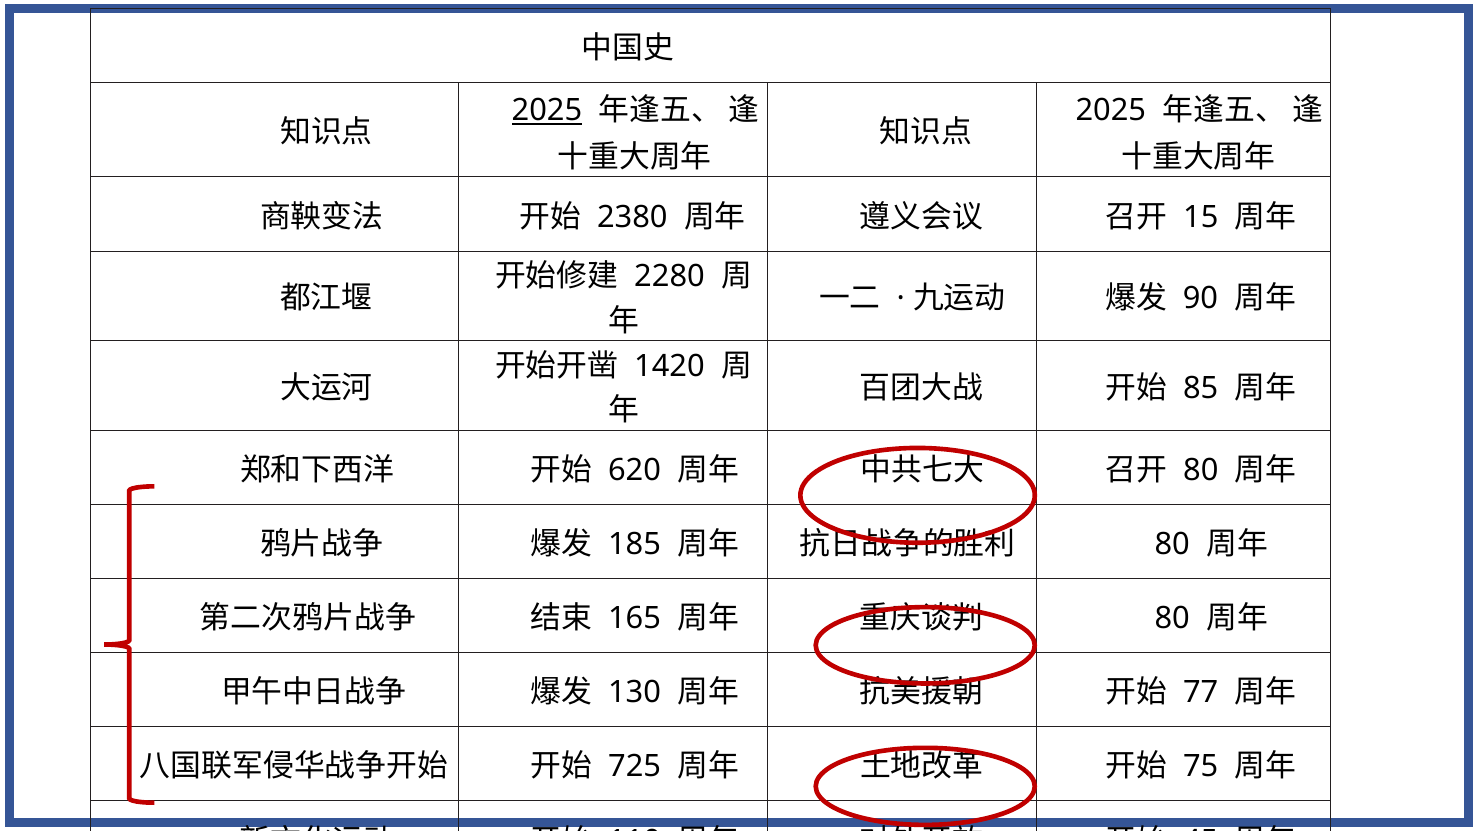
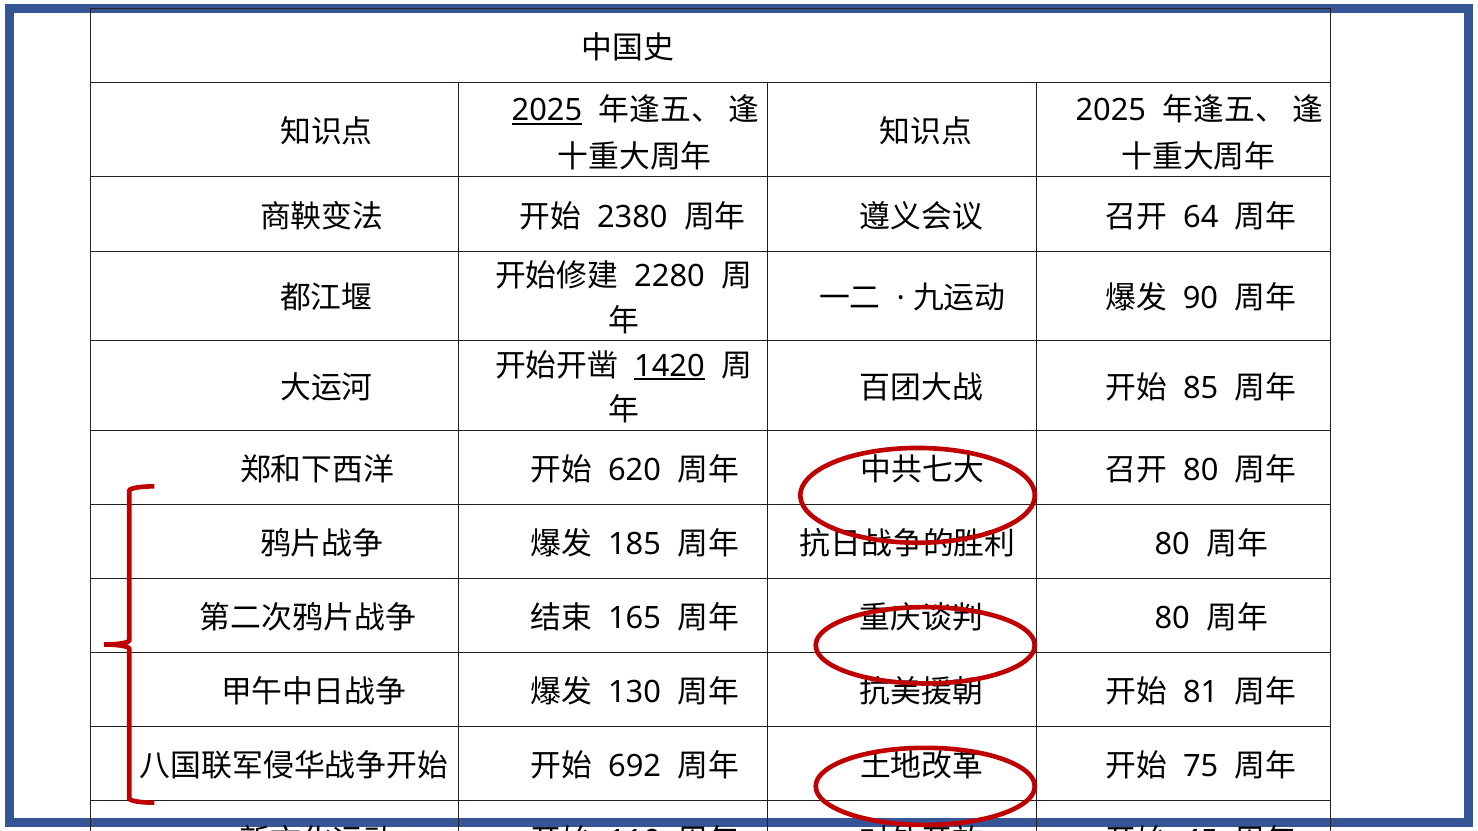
15: 15 -> 64 (1201, 217)
1420 underline: none -> present (669, 366)
77: 77 -> 81 (1201, 693)
725: 725 -> 692 (635, 767)
